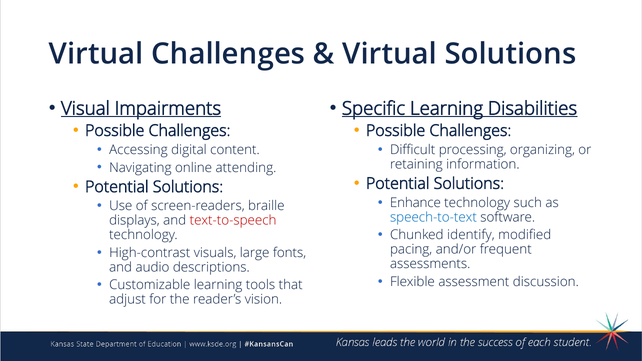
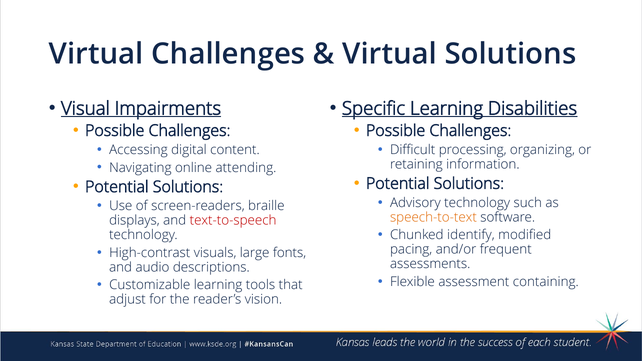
Enhance: Enhance -> Advisory (415, 203)
speech-to-text colour: blue -> orange (433, 217)
discussion: discussion -> containing (546, 282)
